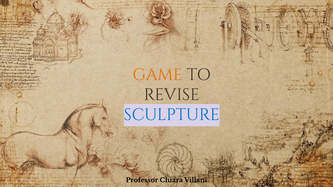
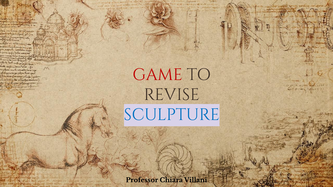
GAME colour: orange -> red (158, 75)
